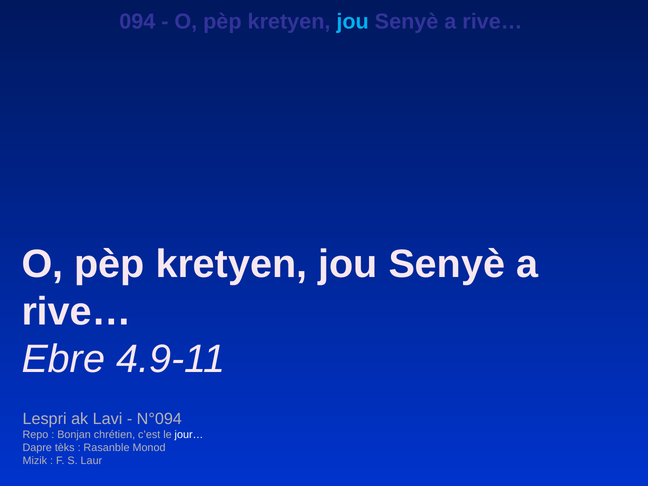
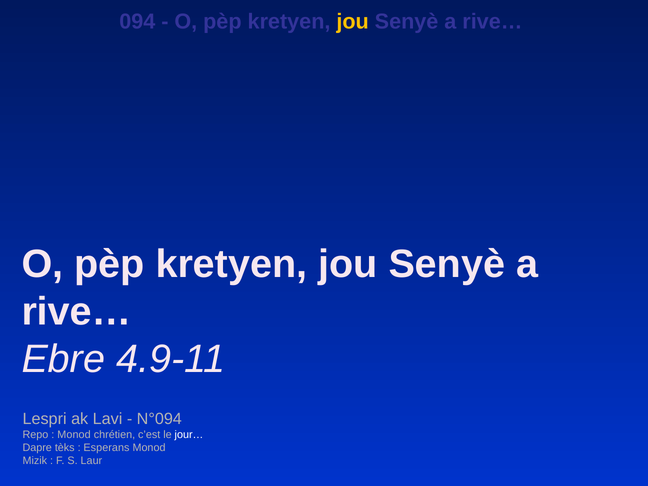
jou colour: light blue -> yellow (353, 22)
Bonjan: Bonjan -> Monod (74, 435)
Rasanble: Rasanble -> Esperans (106, 448)
